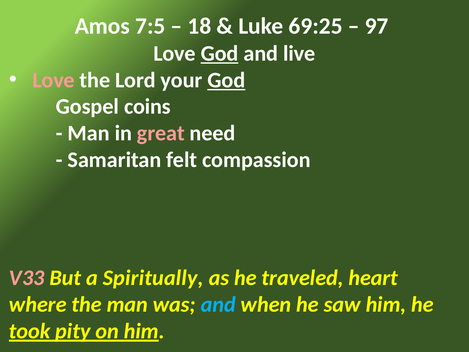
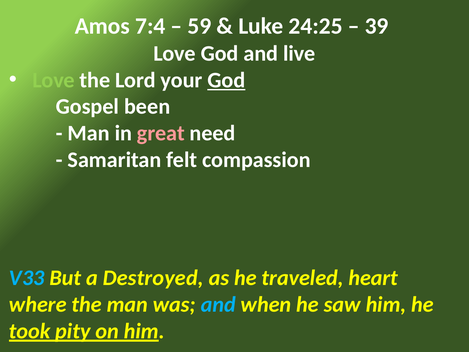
7:5: 7:5 -> 7:4 (150, 26)
18: 18 -> 59 (199, 26)
69:25: 69:25 -> 24:25 (316, 26)
97: 97 -> 39 (377, 26)
God underline: present -> none (220, 53)
Love colour: pink -> light green (54, 80)
coins: coins -> been (147, 107)
V33 colour: pink -> light blue (27, 278)
Spiritually: Spiritually -> Destroyed (153, 278)
